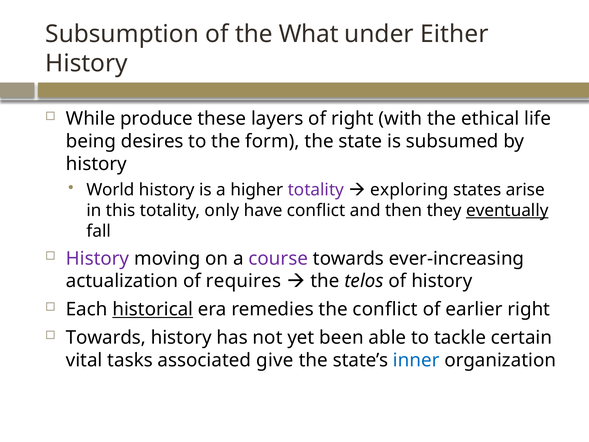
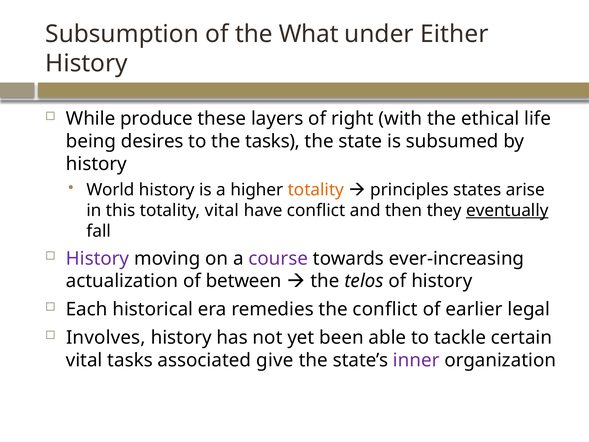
the form: form -> tasks (273, 141)
totality colour: purple -> orange (316, 190)
exploring: exploring -> principles (410, 190)
totality only: only -> vital (222, 210)
requires: requires -> between (244, 281)
historical underline: present -> none (153, 309)
earlier right: right -> legal (529, 309)
Towards: Towards -> Involves (106, 337)
inner colour: blue -> purple (416, 360)
